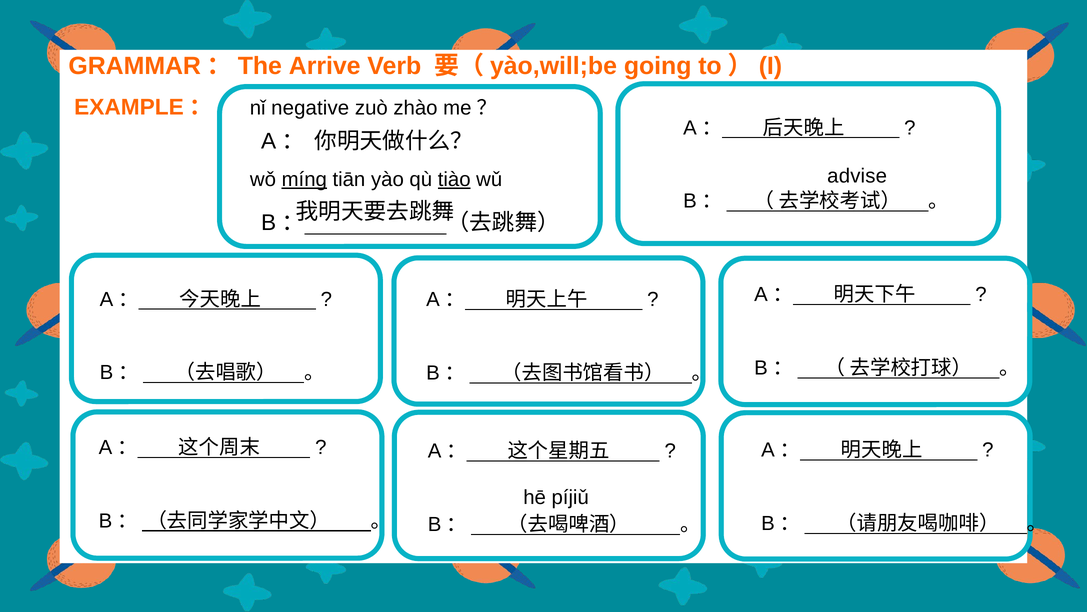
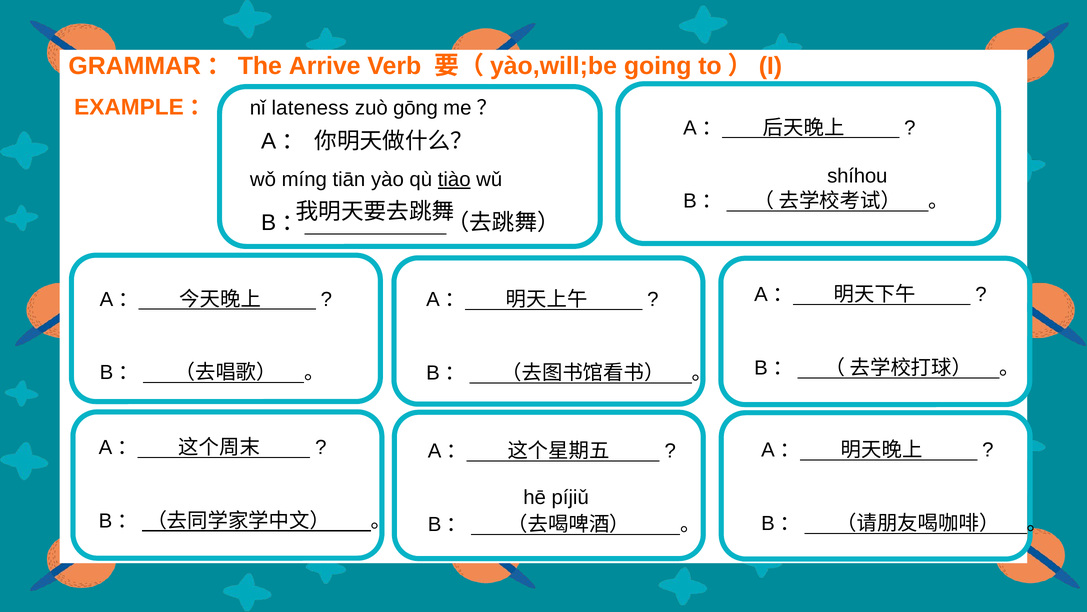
negative: negative -> lateness (310, 108)
zhào: zhào -> gōng (416, 108)
advise: advise -> shíhou (857, 176)
míng underline: present -> none (304, 179)
